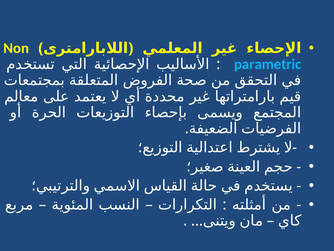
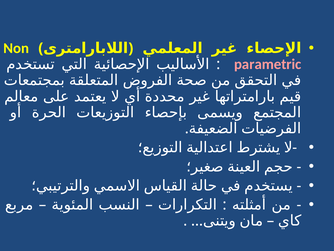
parametric colour: light blue -> pink (268, 64)
